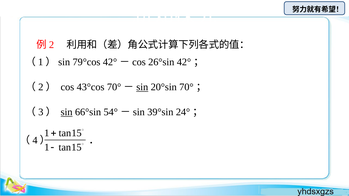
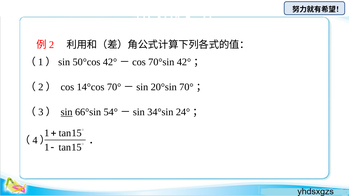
79°cos: 79°cos -> 50°cos (86, 62)
26°sin: 26°sin -> 70°sin (161, 62)
43°cos: 43°cos -> 14°cos (91, 87)
sin underline: present -> none (142, 87)
39°sin: 39°sin -> 34°sin (160, 112)
